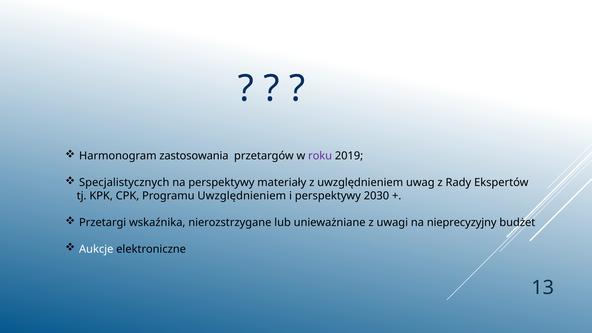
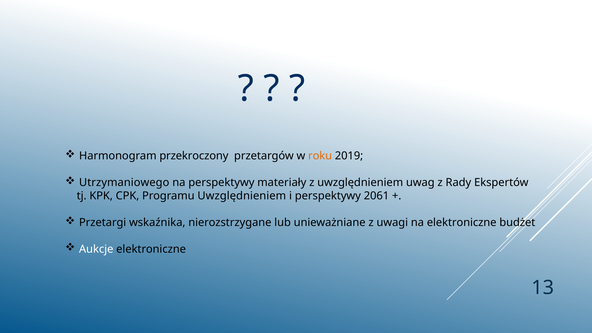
zastosowania: zastosowania -> przekroczony (194, 156)
roku colour: purple -> orange (320, 156)
Specjalistycznych: Specjalistycznych -> Utrzymaniowego (124, 183)
2030: 2030 -> 2061 (376, 196)
na nieprecyzyjny: nieprecyzyjny -> elektroniczne (462, 222)
